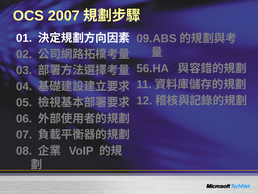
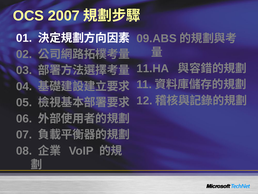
56.HA: 56.HA -> 11.HA (153, 68)
